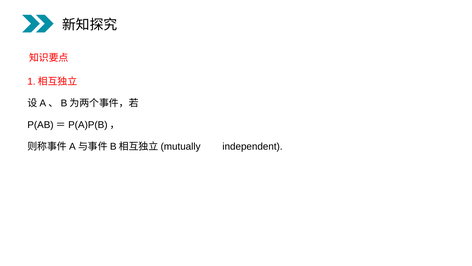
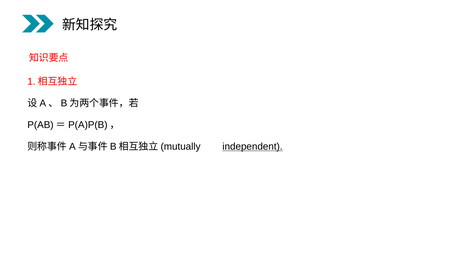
independent underline: none -> present (252, 146)
